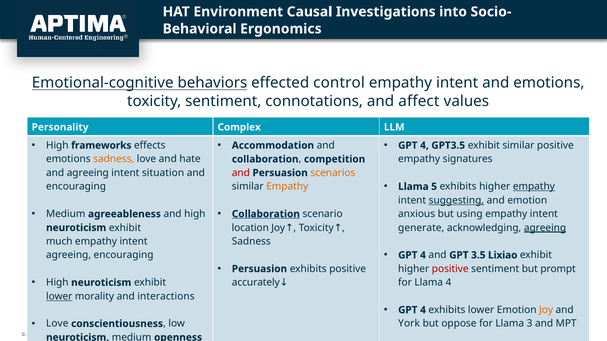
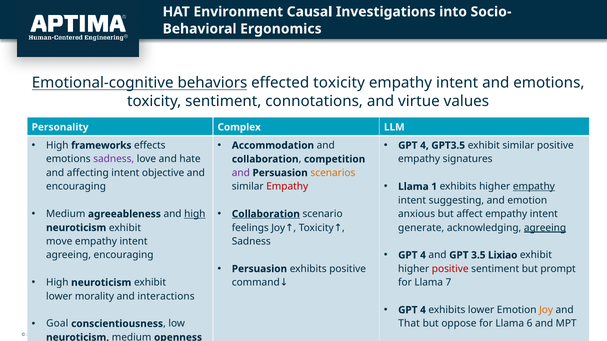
effected control: control -> toxicity (339, 83)
affect: affect -> virtue (419, 101)
sadness colour: orange -> purple (114, 159)
and agreeing: agreeing -> affecting (88, 173)
situation: situation -> objective (163, 173)
and colour: red -> purple (241, 173)
5: 5 -> 1 (434, 187)
Empathy colour: orange -> red (287, 187)
suggesting underline: present -> none (456, 201)
high underline: none -> present (195, 214)
using: using -> affect (470, 214)
location: location -> feelings (250, 228)
much: much -> move (59, 242)
accurately: accurately -> command (256, 283)
Llama 4: 4 -> 7 (448, 283)
lower underline: present -> none (59, 297)
Love: Love -> Goal (57, 324)
York: York -> That (409, 324)
3: 3 -> 6 (530, 324)
